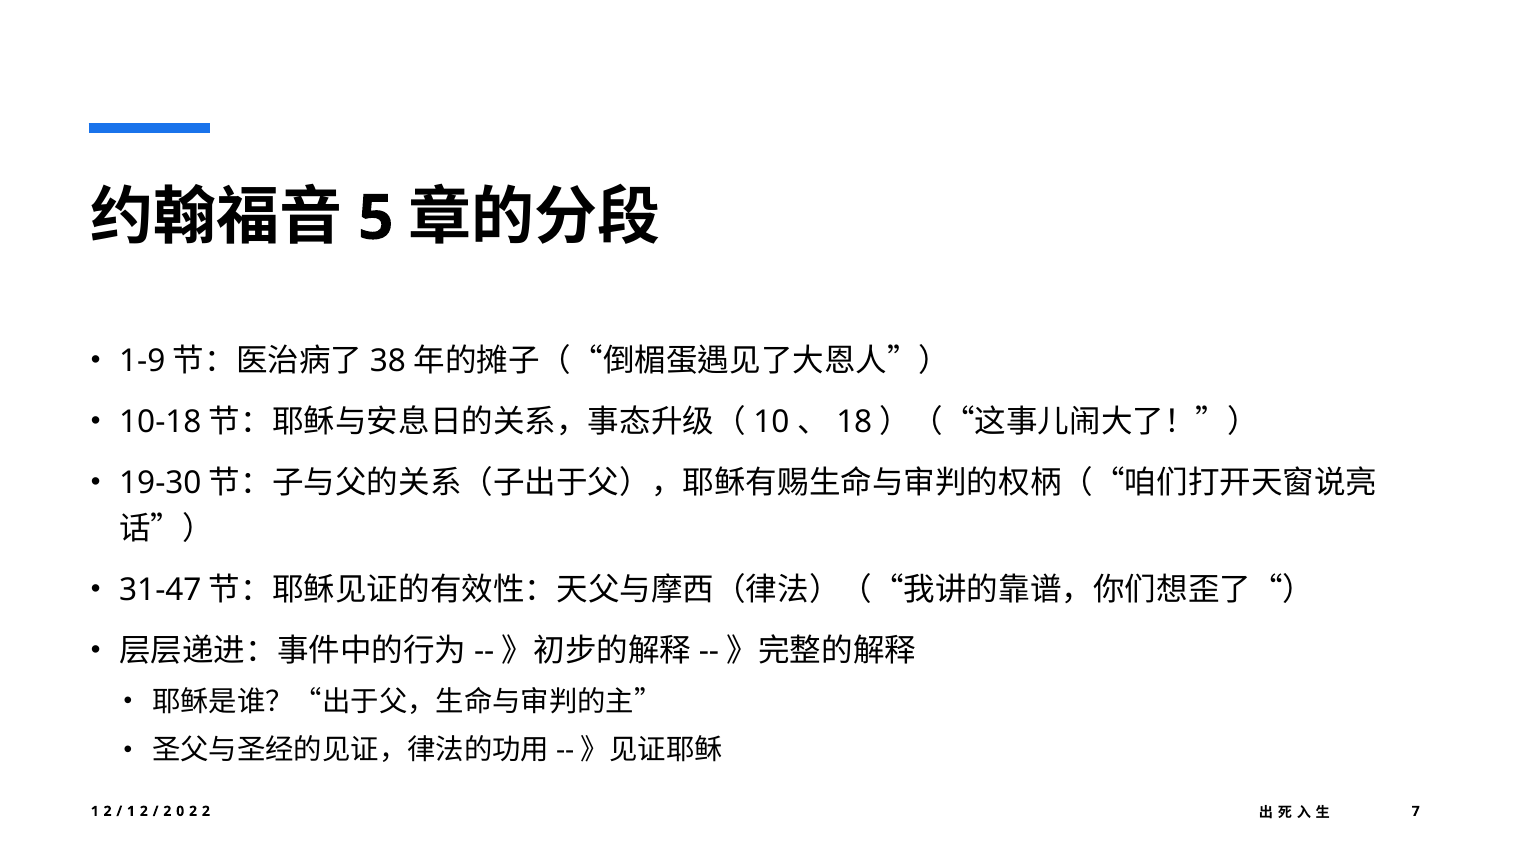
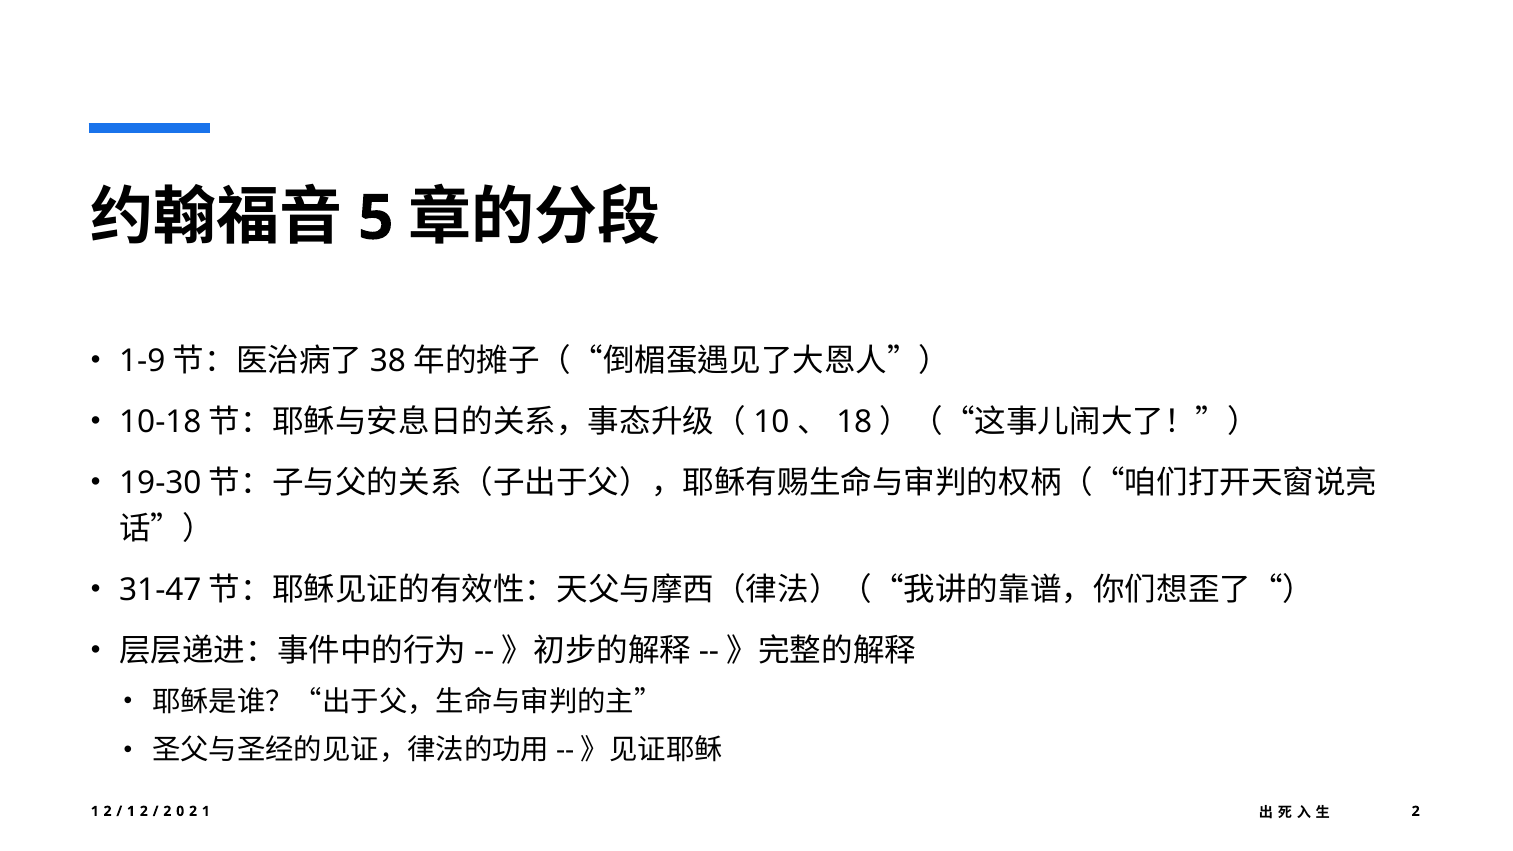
2: 2 -> 1 (206, 811)
7: 7 -> 2 (1416, 811)
